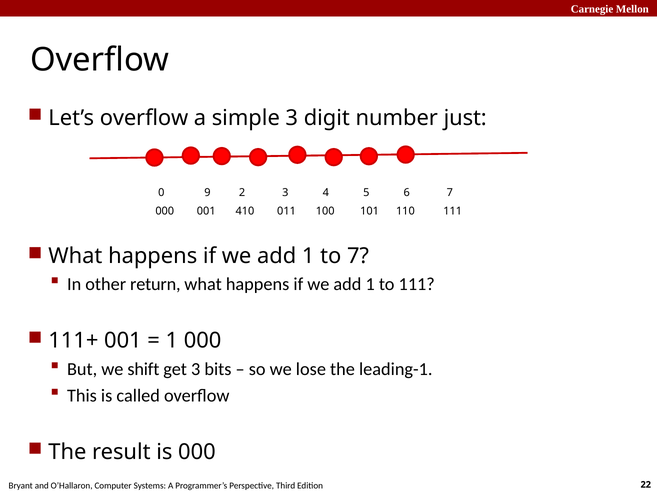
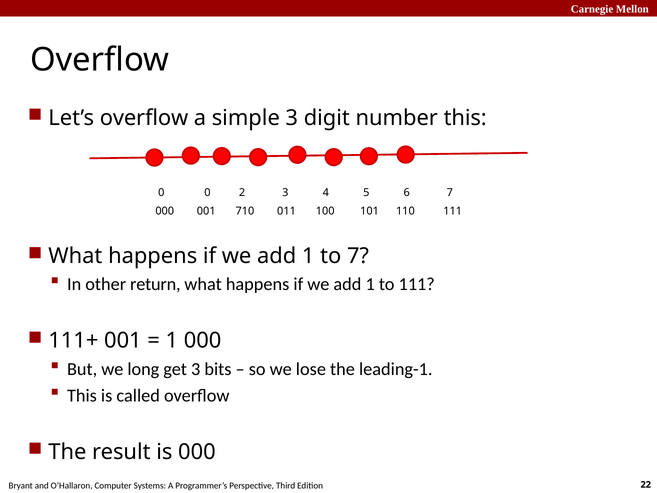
number just: just -> this (465, 118)
0 9: 9 -> 0 (207, 193)
410: 410 -> 710 (245, 211)
shift: shift -> long (143, 369)
